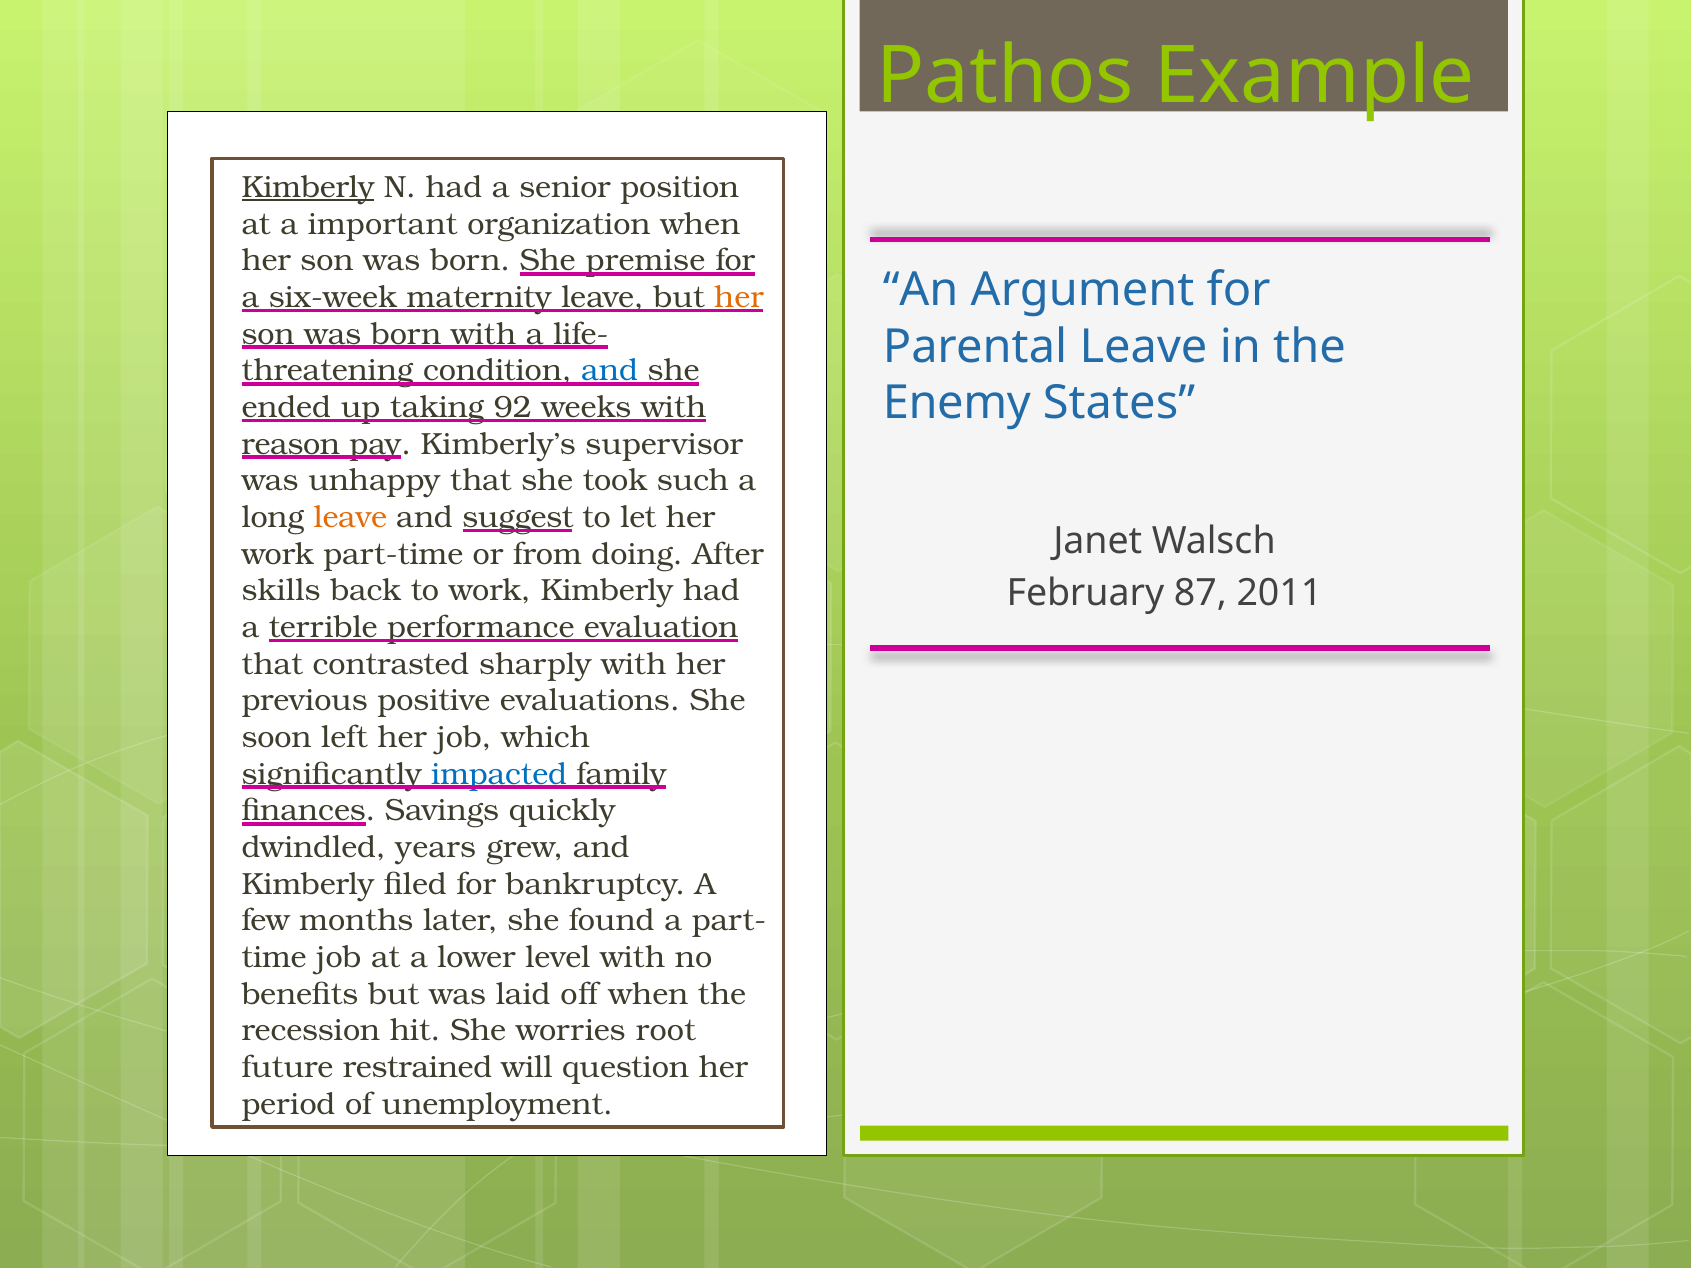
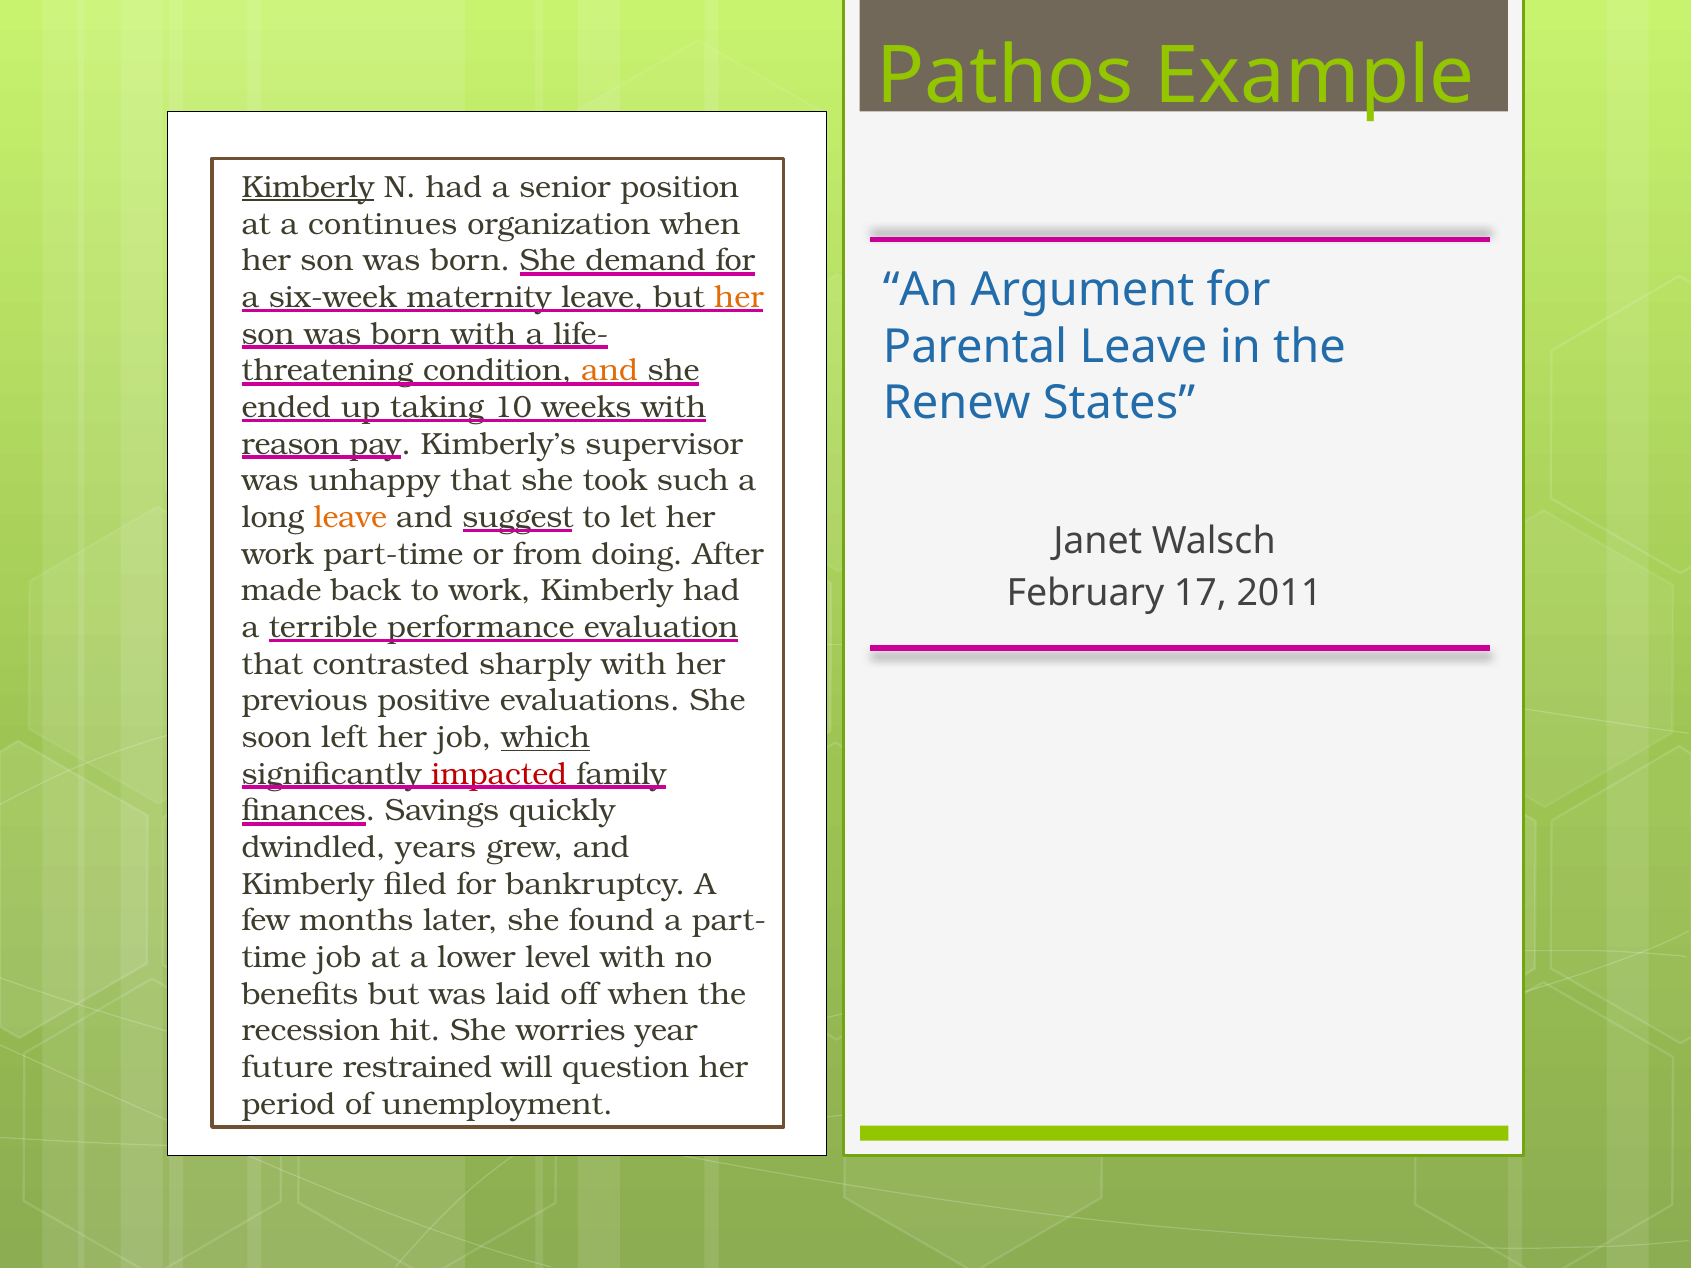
important: important -> continues (383, 224)
premise: premise -> demand (646, 261)
and colour: blue -> orange (610, 371)
Enemy: Enemy -> Renew (957, 403)
92: 92 -> 10 (513, 407)
skills: skills -> made (281, 591)
87: 87 -> 17 (1200, 594)
which underline: none -> present (546, 738)
impacted colour: blue -> red (499, 774)
root: root -> year (666, 1031)
